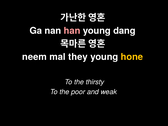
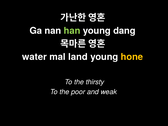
han colour: pink -> light green (72, 31)
neem: neem -> water (34, 57)
they: they -> land (78, 57)
